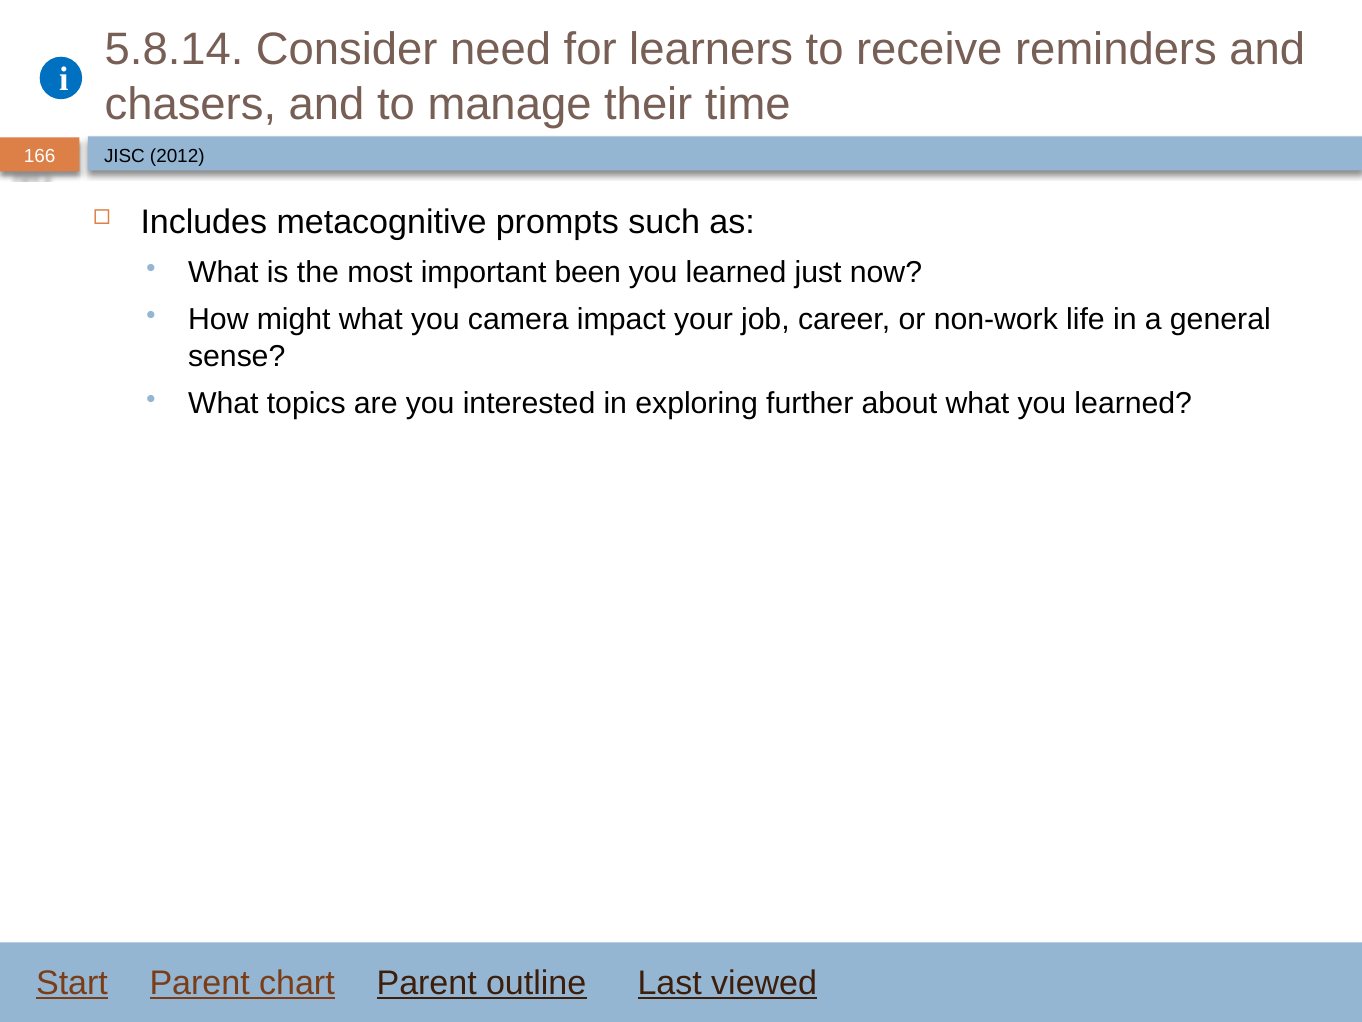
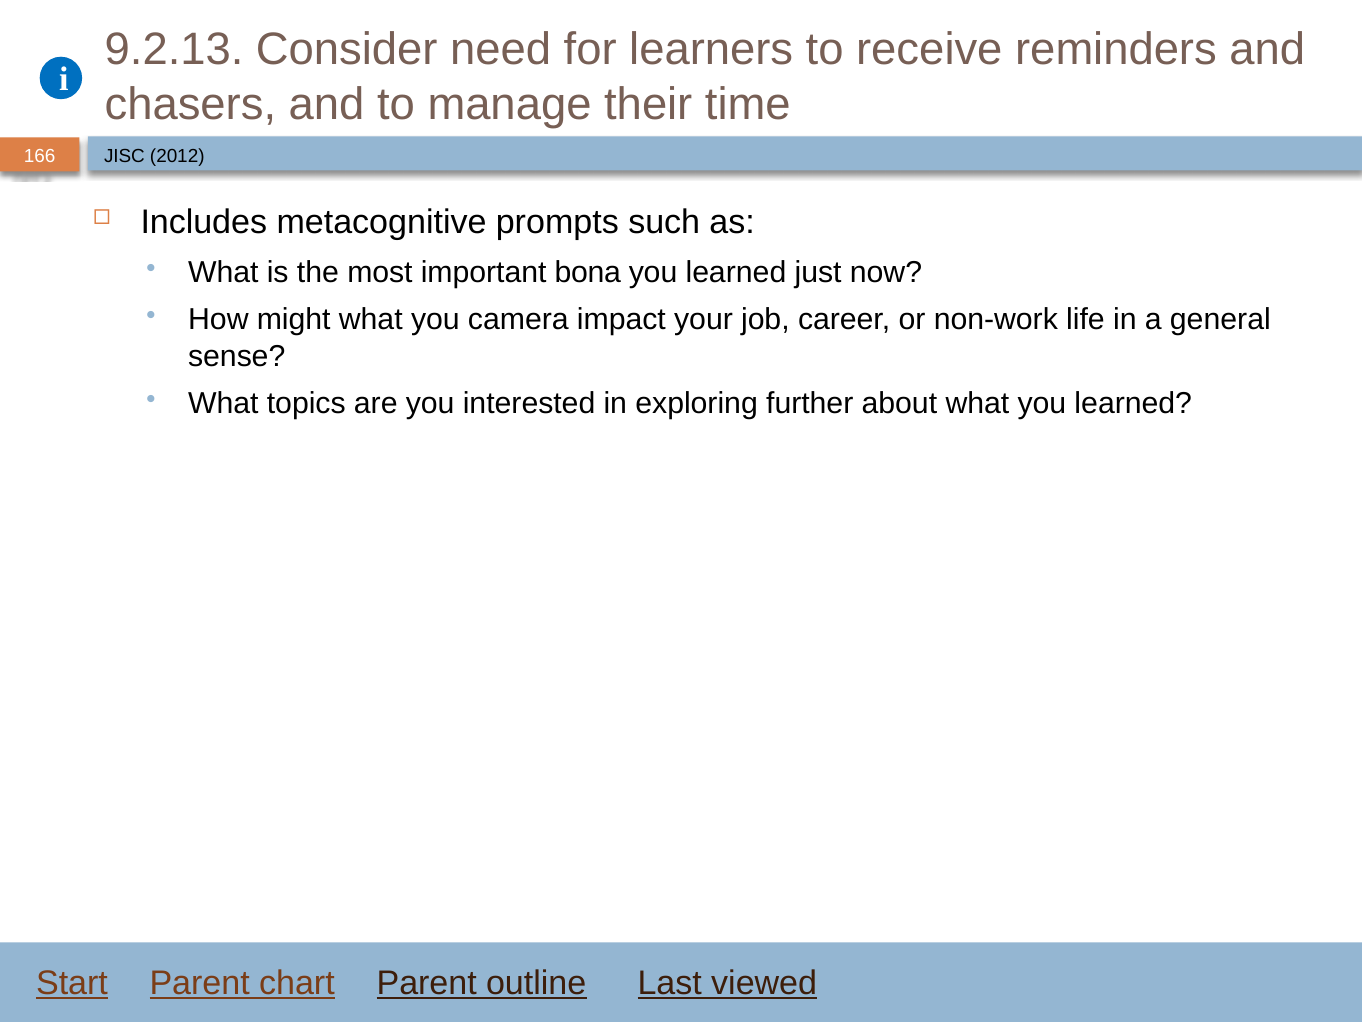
5.8.14: 5.8.14 -> 9.2.13 (174, 50)
been: been -> bona (588, 272)
